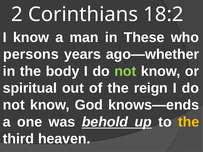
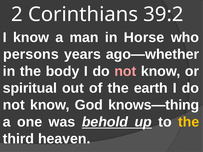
18:2: 18:2 -> 39:2 (163, 14)
These: These -> Horse (144, 38)
not colour: light green -> pink (125, 71)
reign: reign -> earth (151, 88)
knows—ends: knows—ends -> knows—thing (154, 105)
